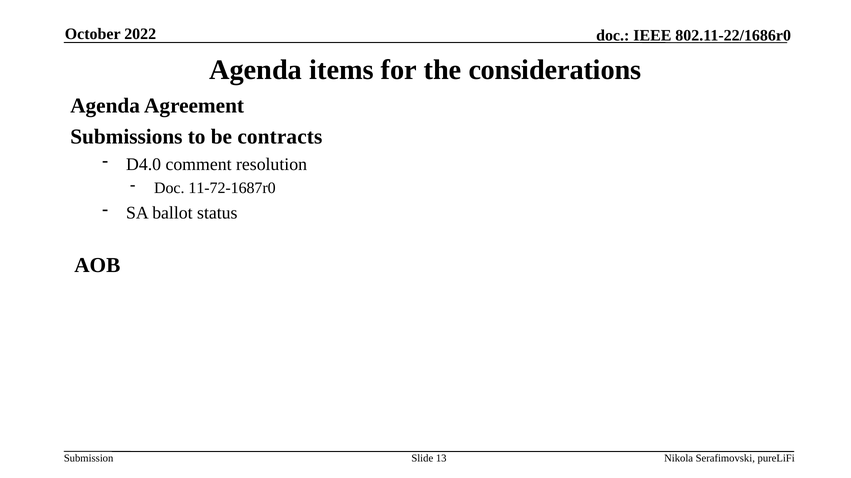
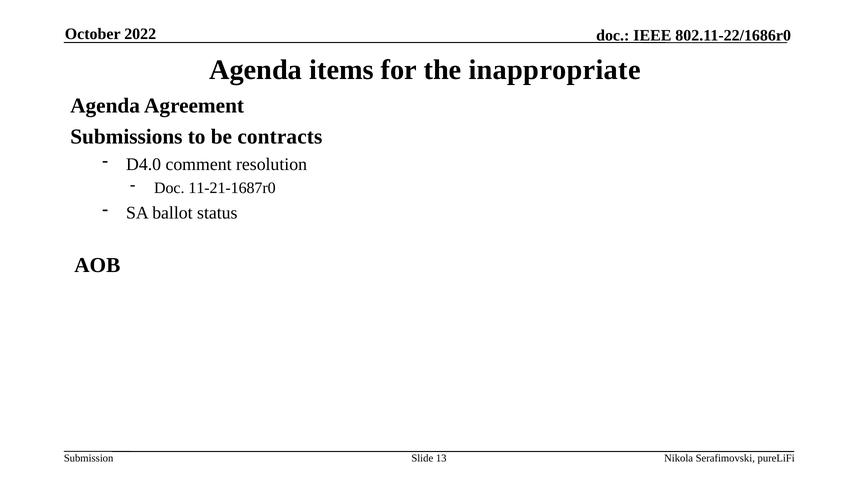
considerations: considerations -> inappropriate (555, 70)
11-72-1687r0: 11-72-1687r0 -> 11-21-1687r0 (232, 188)
